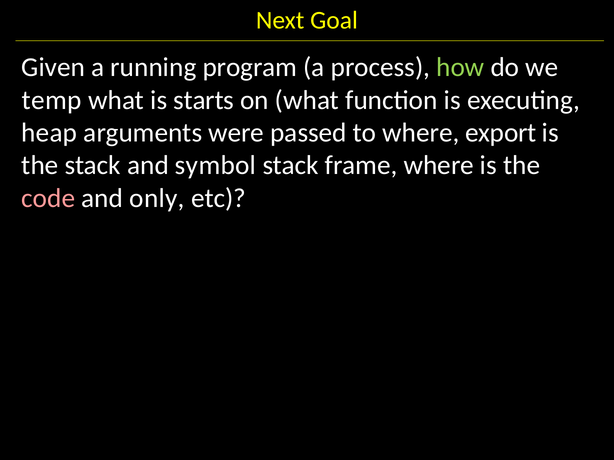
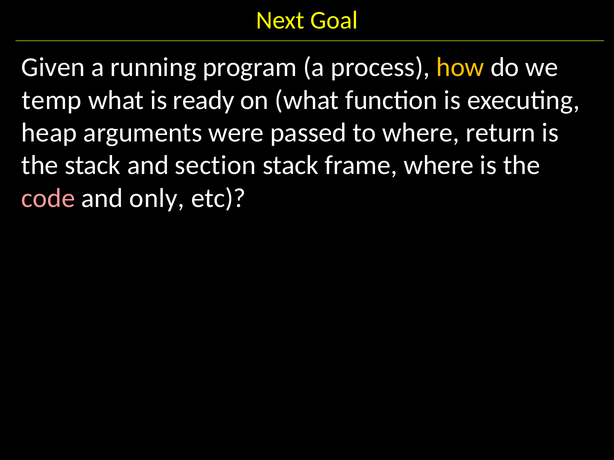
how colour: light green -> yellow (460, 67)
starts: starts -> ready (204, 100)
export: export -> return (501, 133)
symbol: symbol -> section (216, 166)
